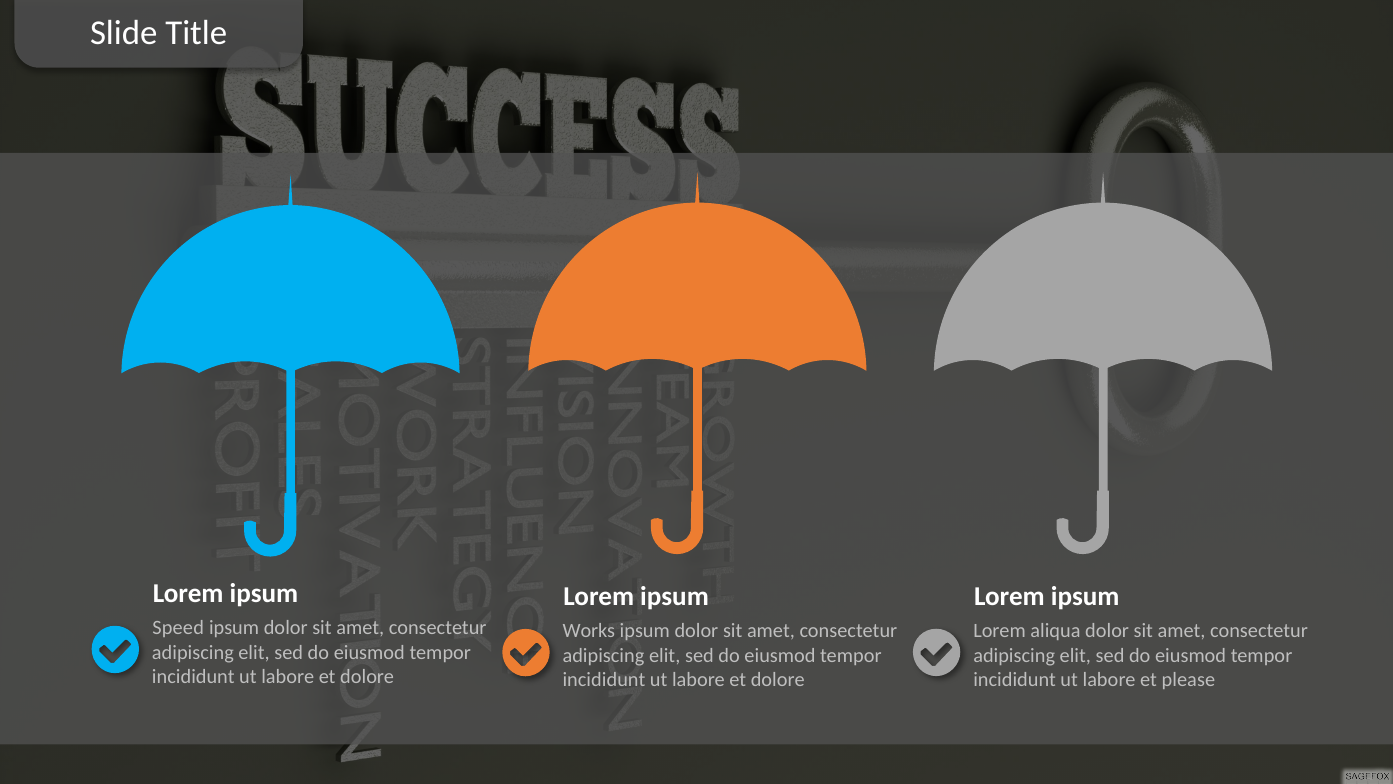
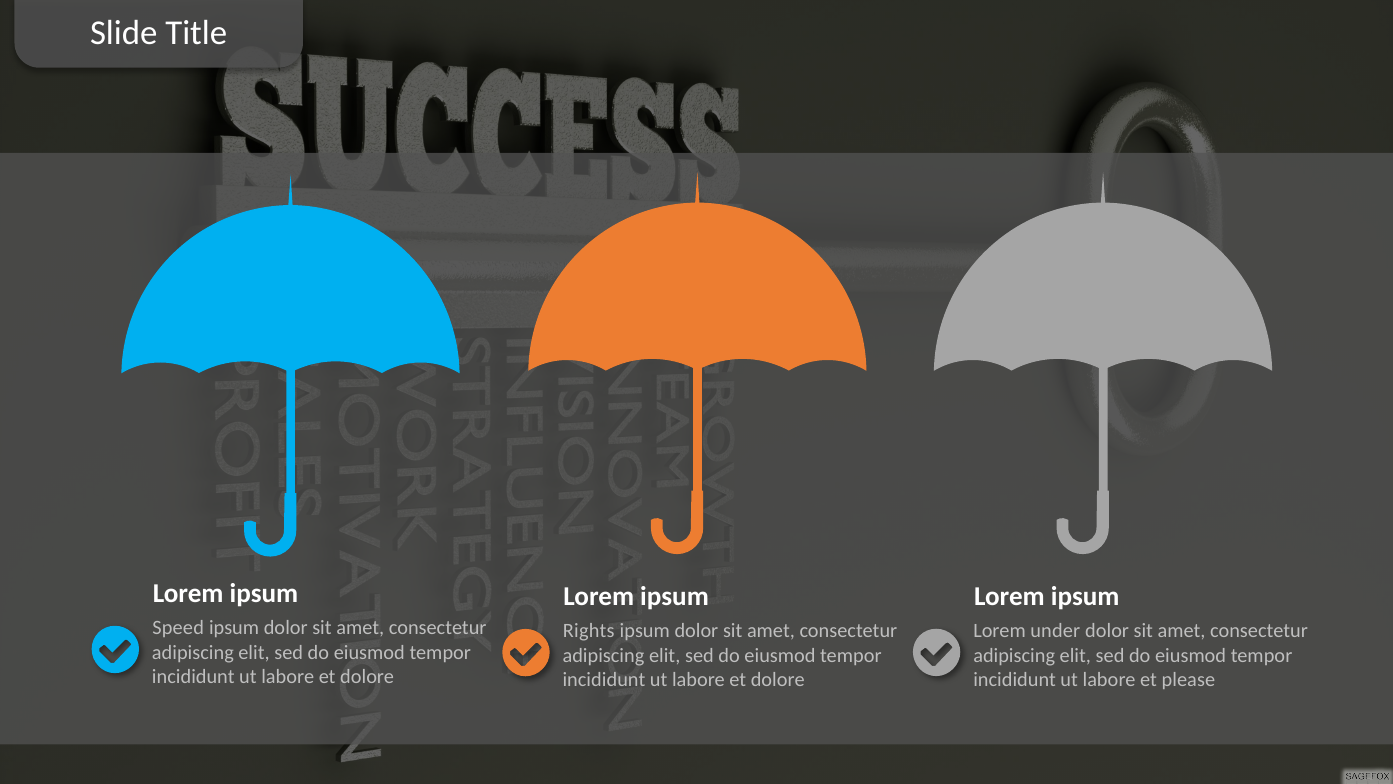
aliqua: aliqua -> under (1055, 631)
Works: Works -> Rights (589, 631)
